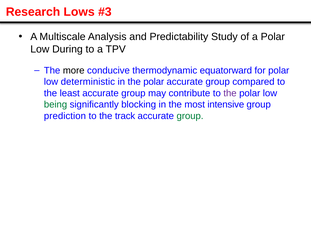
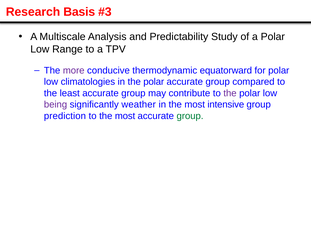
Lows: Lows -> Basis (79, 12)
During: During -> Range (67, 49)
more colour: black -> purple (74, 71)
deterministic: deterministic -> climatologies (88, 82)
being colour: green -> purple (56, 105)
blocking: blocking -> weather (139, 105)
to the track: track -> most (125, 116)
